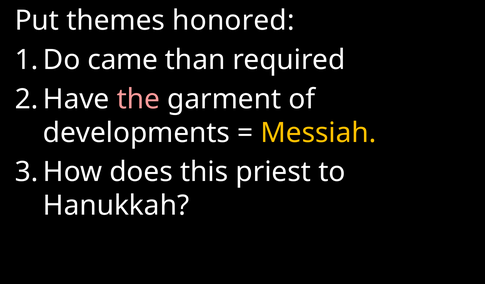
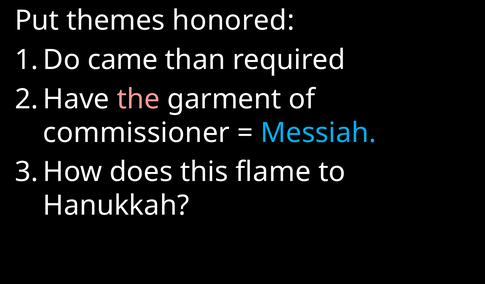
developments: developments -> commissioner (136, 133)
Messiah colour: yellow -> light blue (318, 133)
priest: priest -> flame (273, 172)
